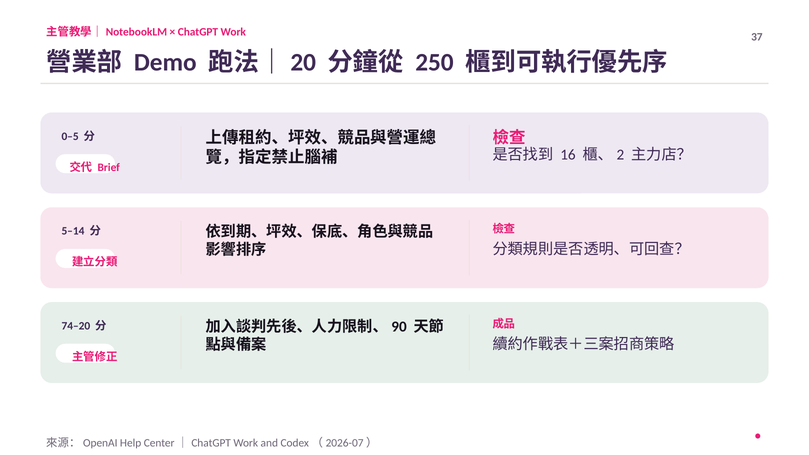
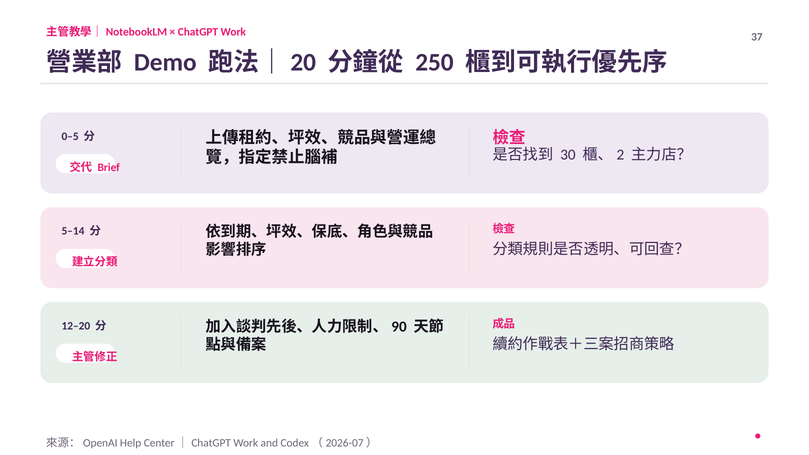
16: 16 -> 30 (568, 155)
74–20: 74–20 -> 12–20 (76, 326)
